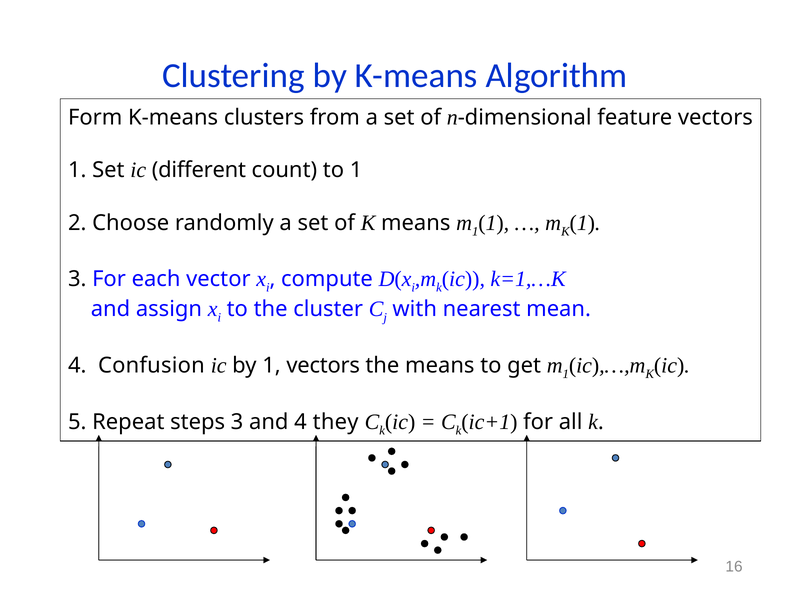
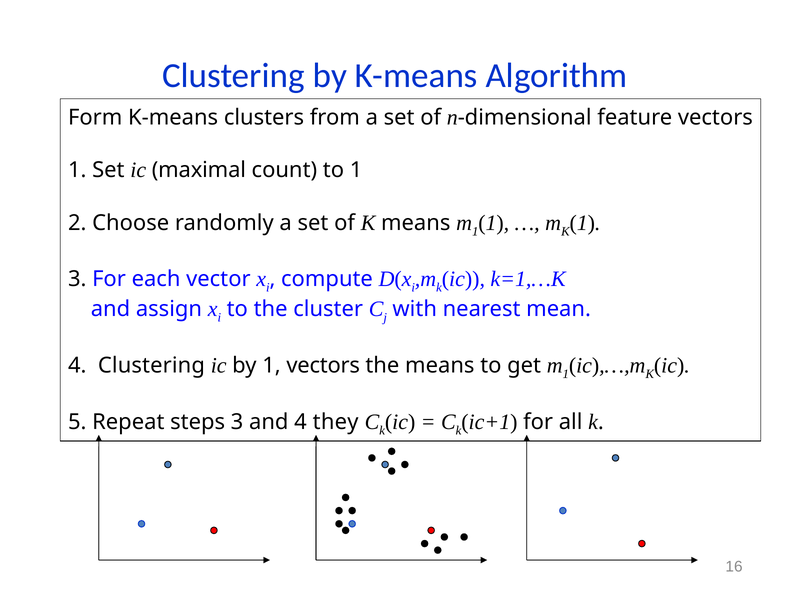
different: different -> maximal (199, 170)
4 Confusion: Confusion -> Clustering (151, 365)
